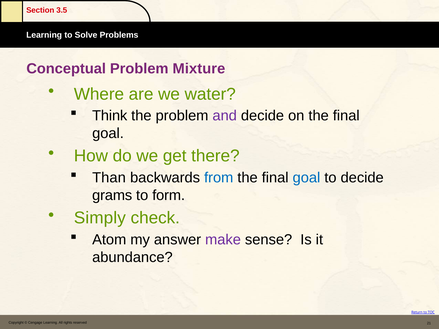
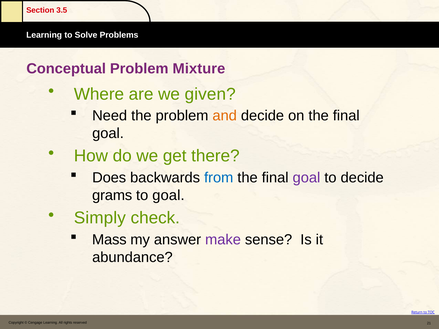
water: water -> given (210, 94)
Think: Think -> Need (110, 116)
and colour: purple -> orange (225, 116)
Than: Than -> Does (109, 178)
goal colour: blue -> purple (306, 178)
to form: form -> goal (168, 195)
Atom: Atom -> Mass (109, 240)
